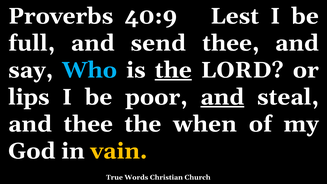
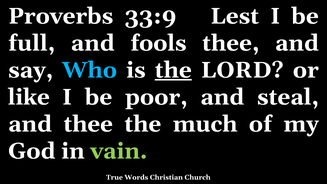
40:9: 40:9 -> 33:9 (151, 16)
send: send -> fools (158, 43)
lips: lips -> like (29, 97)
and underline: present -> none (222, 97)
when: when -> much (205, 124)
vain colour: yellow -> light green (119, 151)
